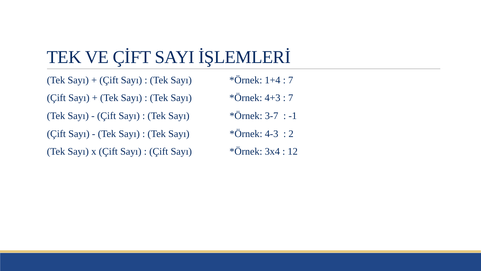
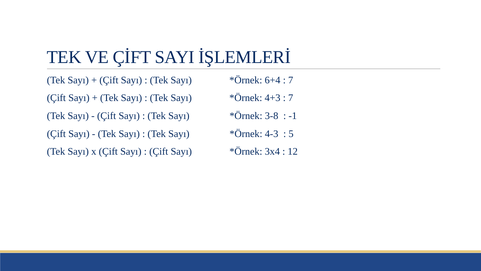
1+4: 1+4 -> 6+4 (273, 80)
3-7: 3-7 -> 3-8 (272, 116)
2: 2 -> 5 (291, 133)
